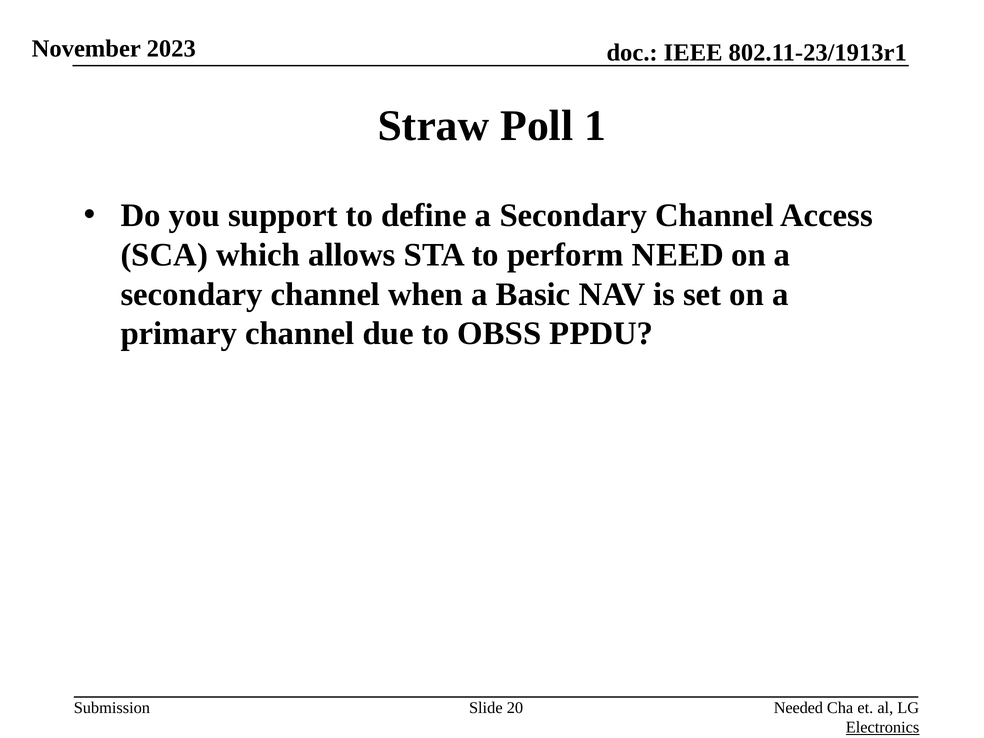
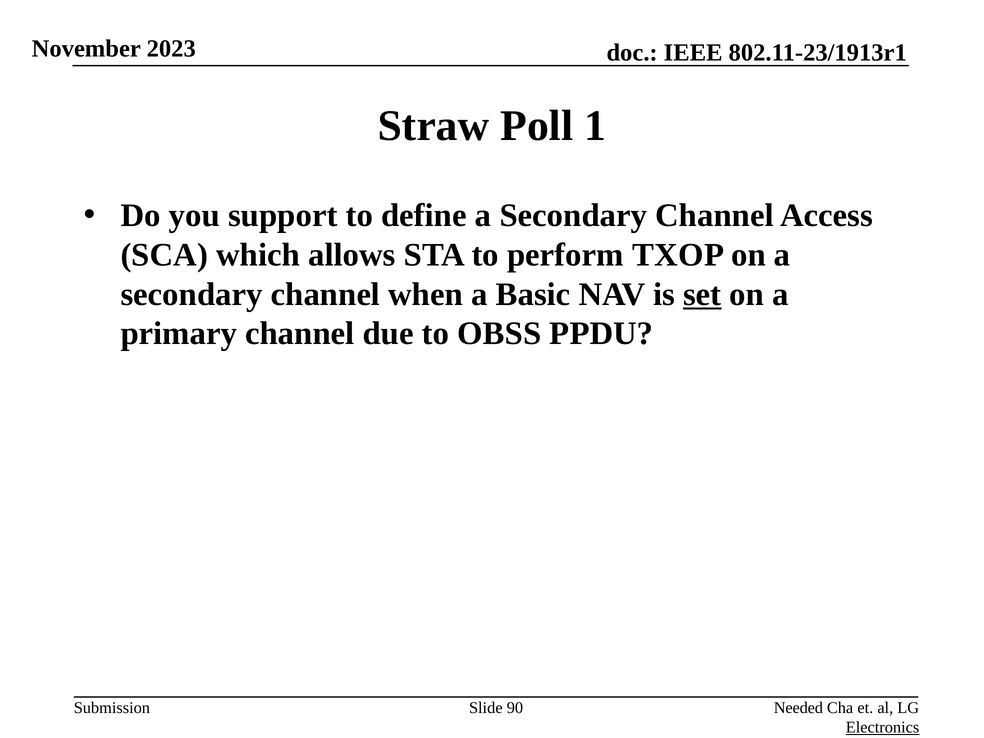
NEED: NEED -> TXOP (678, 255)
set underline: none -> present (702, 294)
20: 20 -> 90 (515, 708)
